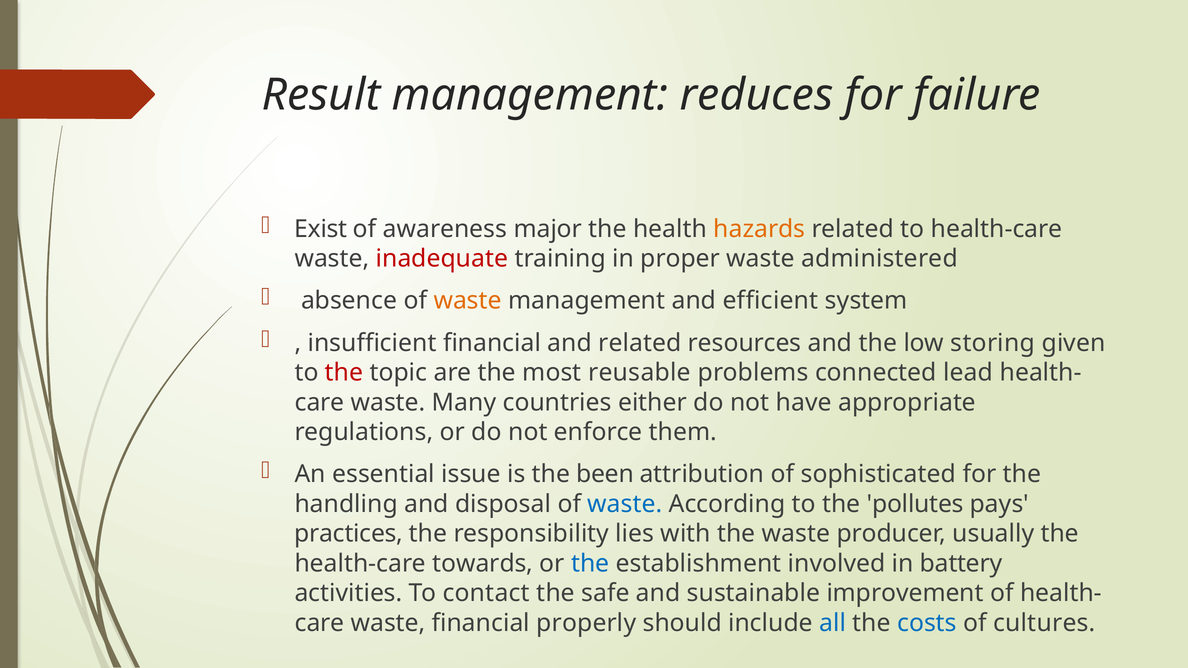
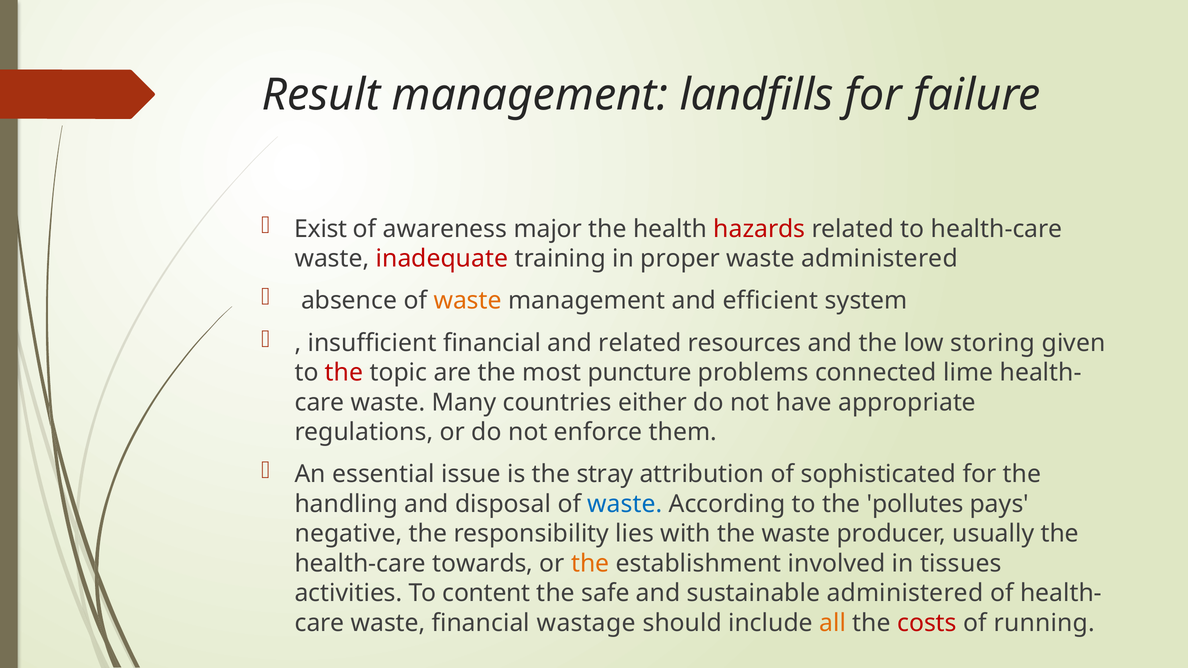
reduces: reduces -> landfills (757, 95)
hazards colour: orange -> red (759, 229)
reusable: reusable -> puncture (640, 373)
lead: lead -> lime (968, 373)
been: been -> stray (605, 474)
practices: practices -> negative (348, 534)
the colour: blue -> orange (590, 564)
battery: battery -> tissues (961, 564)
contact: contact -> content (486, 593)
sustainable improvement: improvement -> administered (905, 593)
properly: properly -> wastage (586, 623)
all colour: blue -> orange (833, 623)
costs colour: blue -> red (927, 623)
cultures: cultures -> running (1044, 623)
